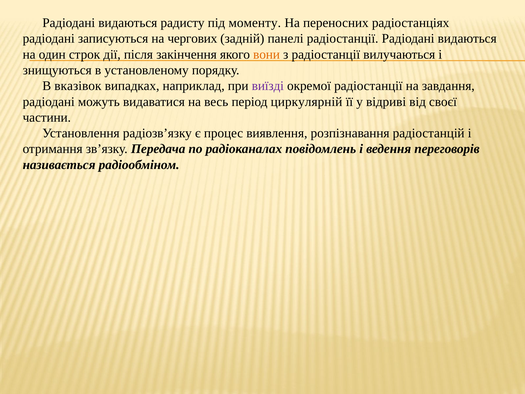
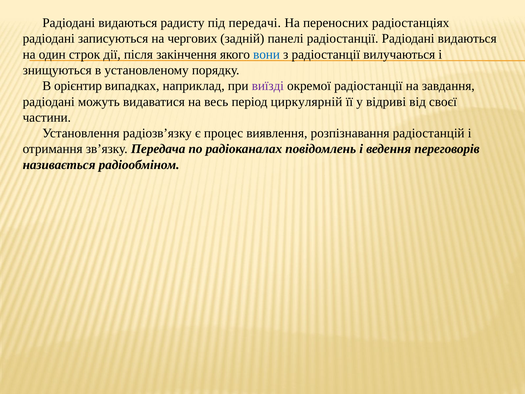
моменту: моменту -> передачі (255, 23)
вони colour: orange -> blue (267, 54)
вказівок: вказівок -> орієнтир (78, 86)
